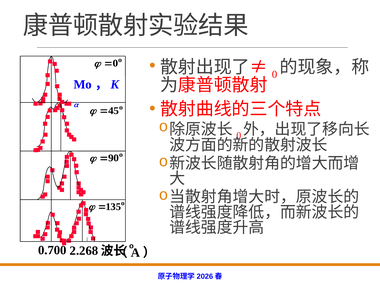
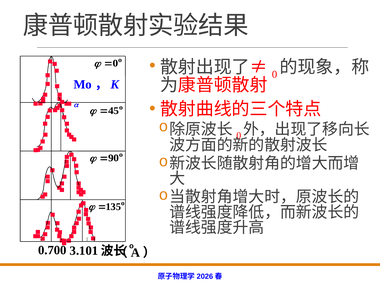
2.268: 2.268 -> 3.101 (84, 251)
